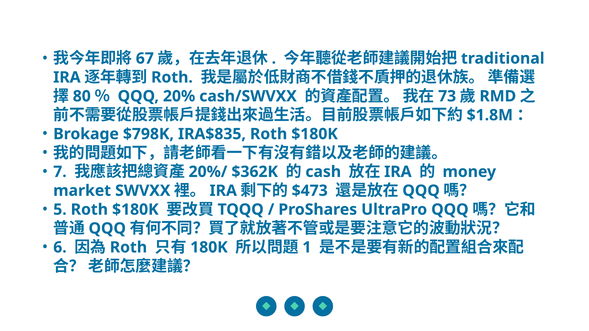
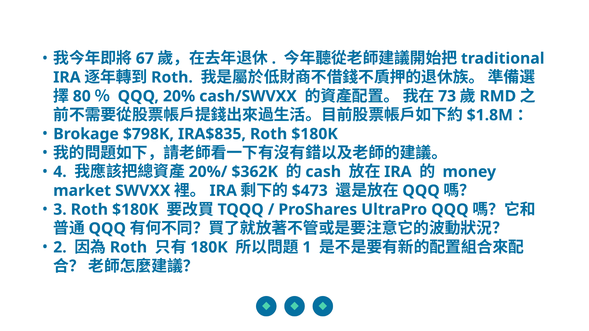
7: 7 -> 4 (60, 172)
5: 5 -> 3 (60, 210)
6: 6 -> 2 (60, 248)
